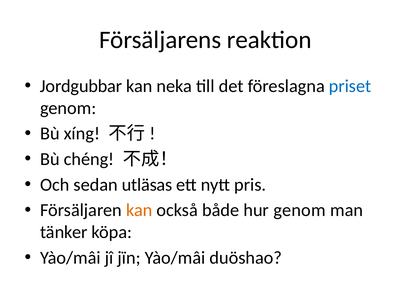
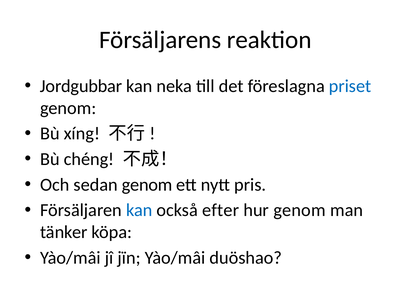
sedan utläsas: utläsas -> genom (147, 185)
kan colour: orange -> blue (139, 210)
både: både -> efter (221, 210)
